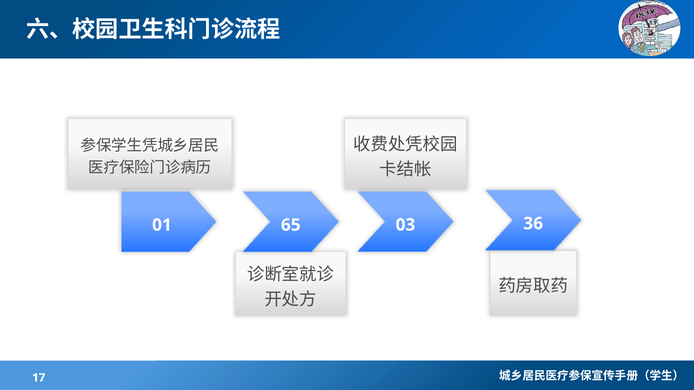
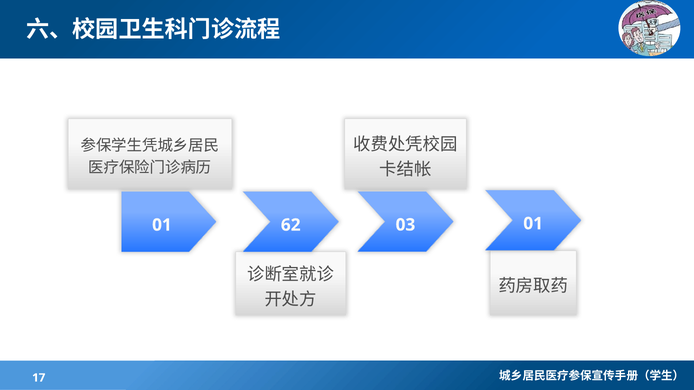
65: 65 -> 62 (291, 225)
03 36: 36 -> 01 (533, 224)
